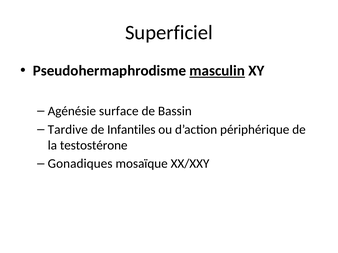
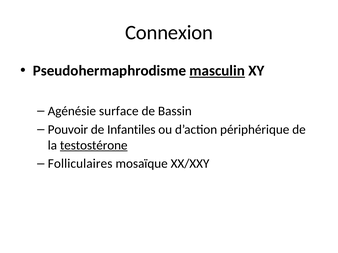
Superficiel: Superficiel -> Connexion (169, 33)
Tardive: Tardive -> Pouvoir (68, 130)
testostérone underline: none -> present (94, 146)
Gonadiques: Gonadiques -> Folliculaires (80, 164)
